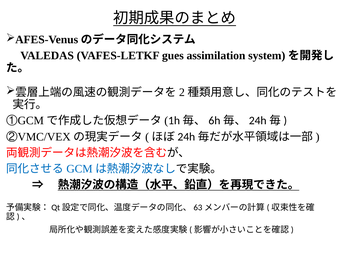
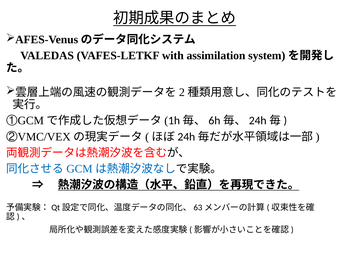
gues: gues -> with (173, 55)
